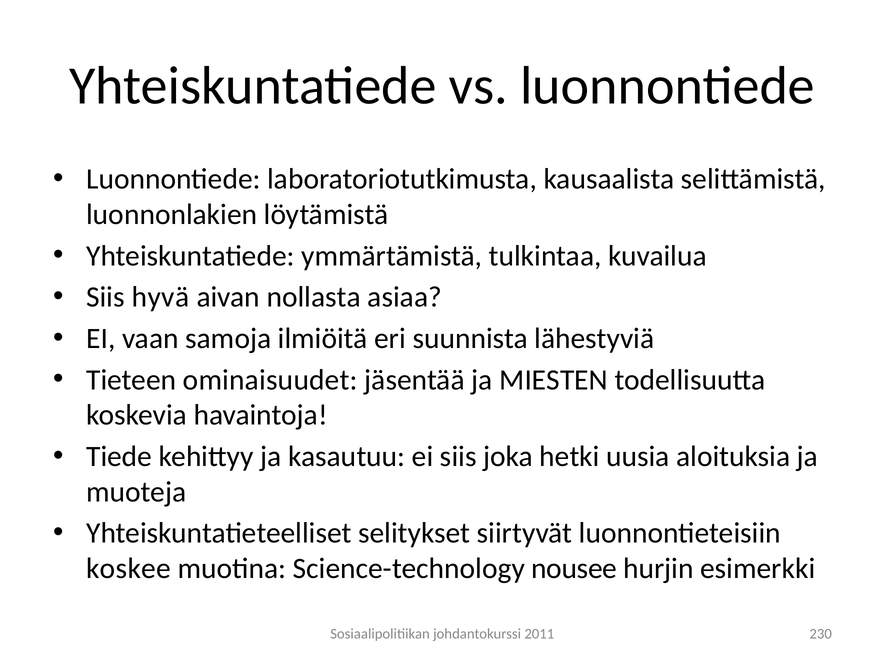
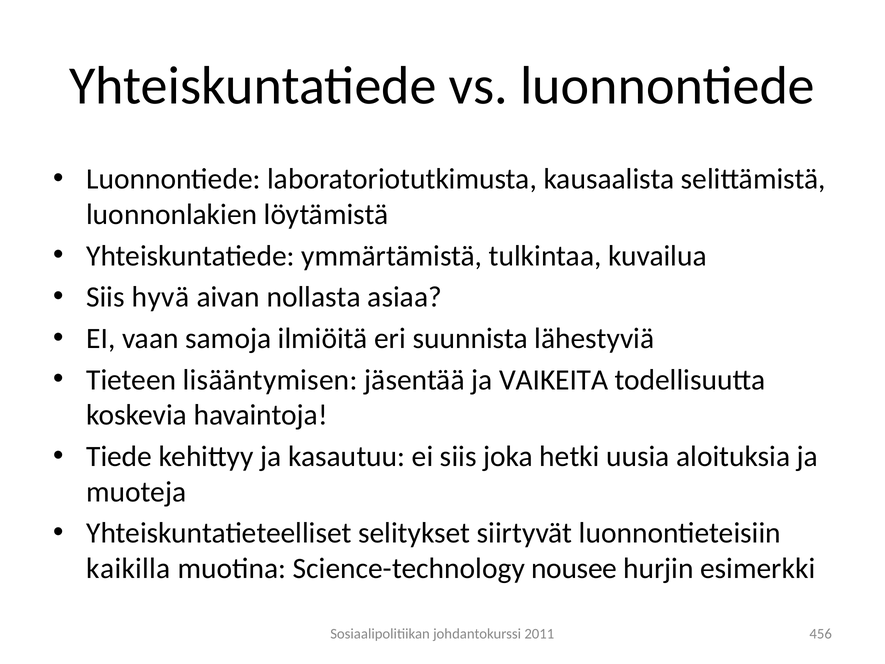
ominaisuudet: ominaisuudet -> lisääntymisen (270, 380)
MIESTEN: MIESTEN -> VAIKEITA (554, 380)
koskee: koskee -> kaikilla (129, 568)
230: 230 -> 456 (821, 634)
